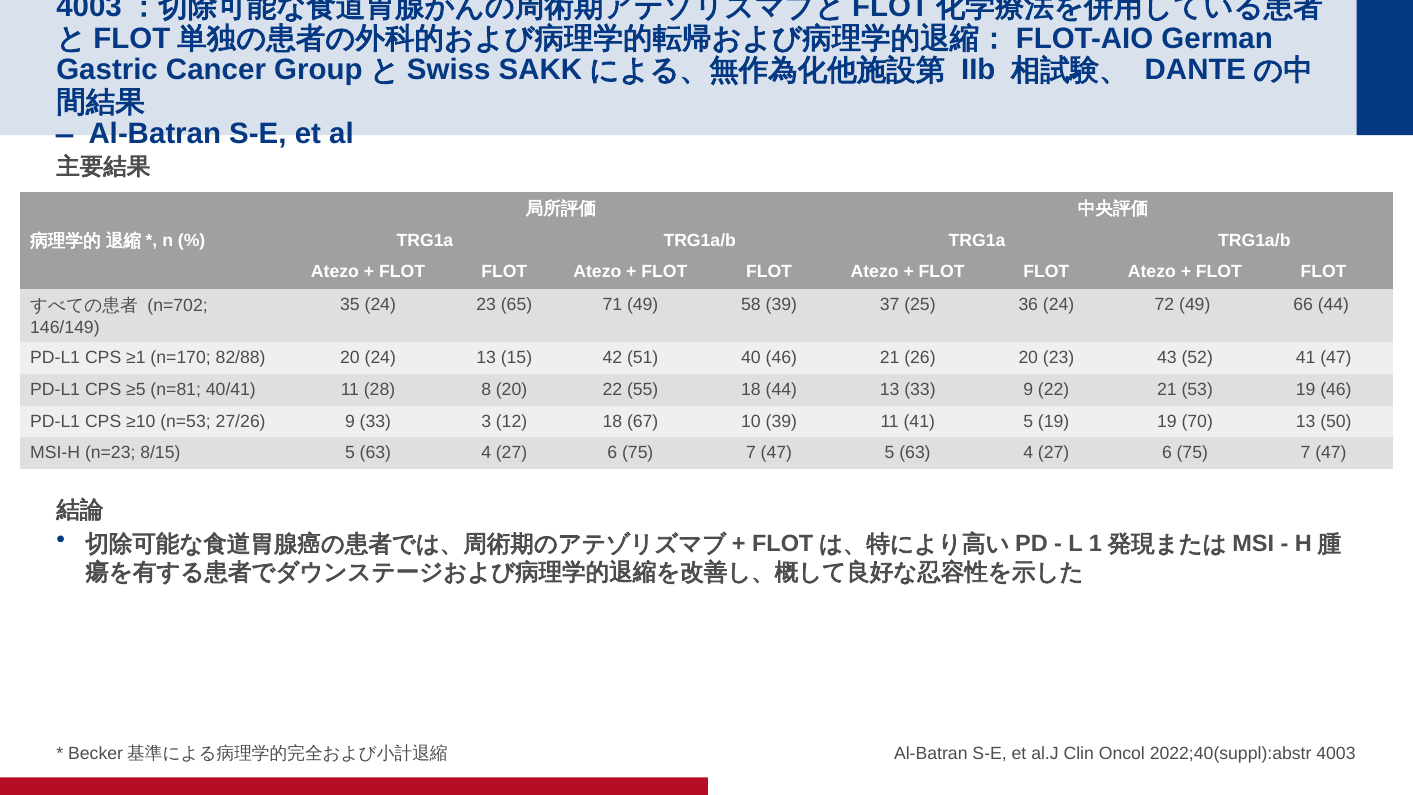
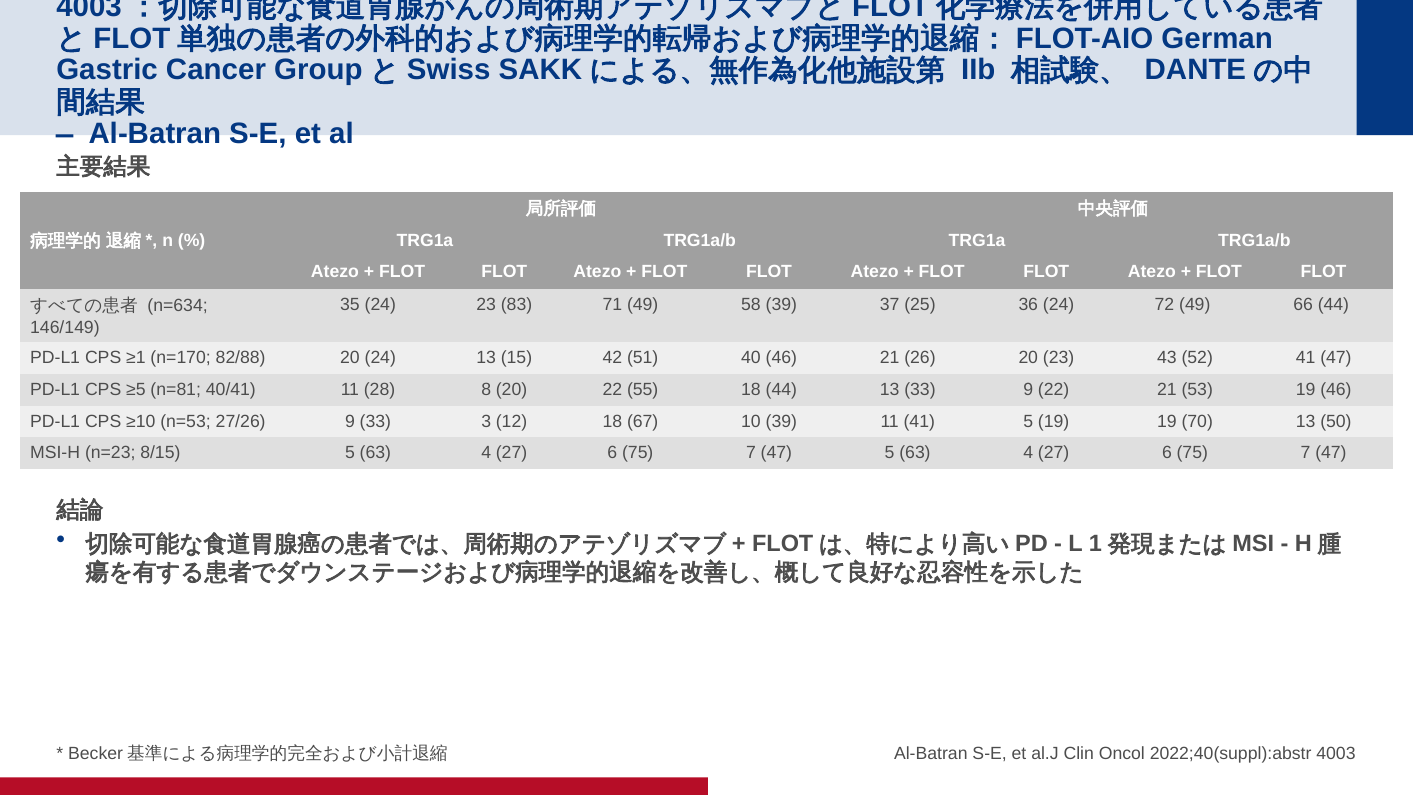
65: 65 -> 83 (517, 305)
n=702: n=702 -> n=634 (178, 306)
